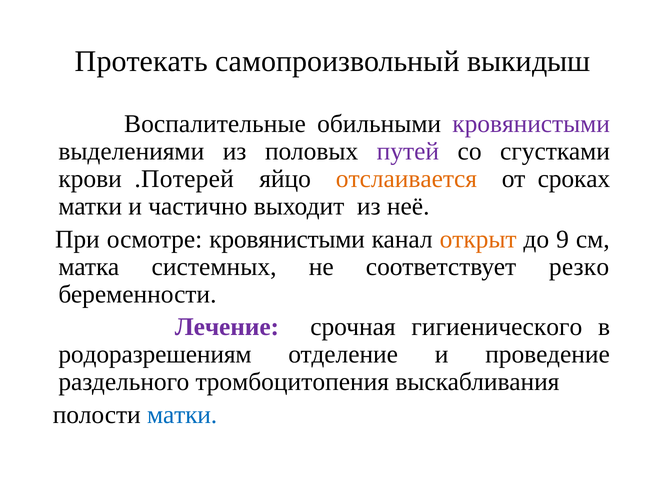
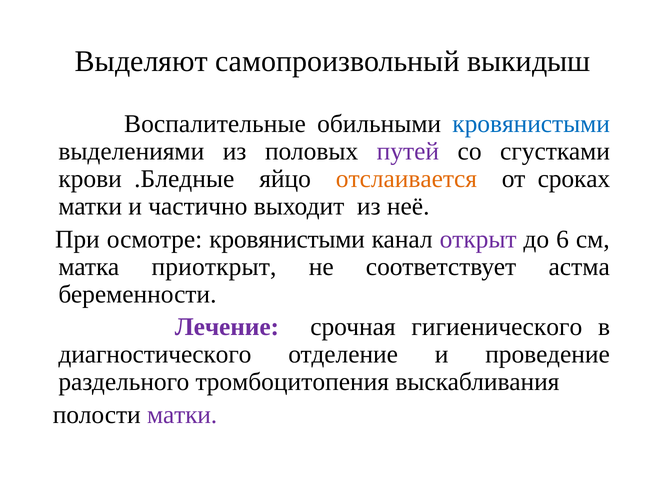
Протекать: Протекать -> Выделяют (141, 62)
кровянистыми colour: purple -> blue (531, 124)
.Потерей: .Потерей -> .Бледные (184, 179)
открыт colour: orange -> purple (478, 239)
9: 9 -> 6 (563, 239)
системных: системных -> приоткрыт (214, 267)
резко: резко -> астма (579, 267)
родоразрешениям: родоразрешениям -> диагностического (155, 355)
матки colour: blue -> purple (182, 415)
